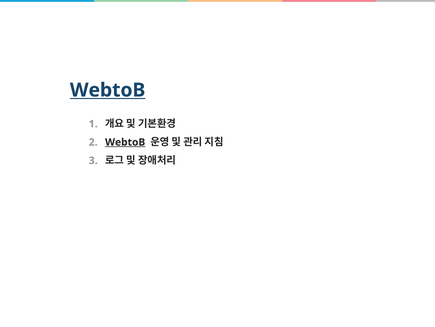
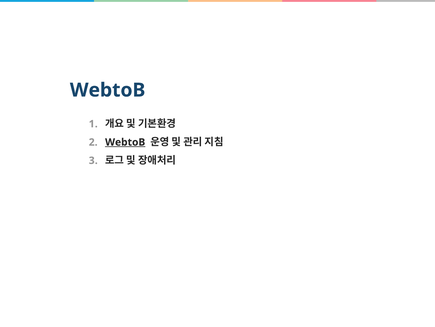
WebtoB underline: present -> none (108, 90)
